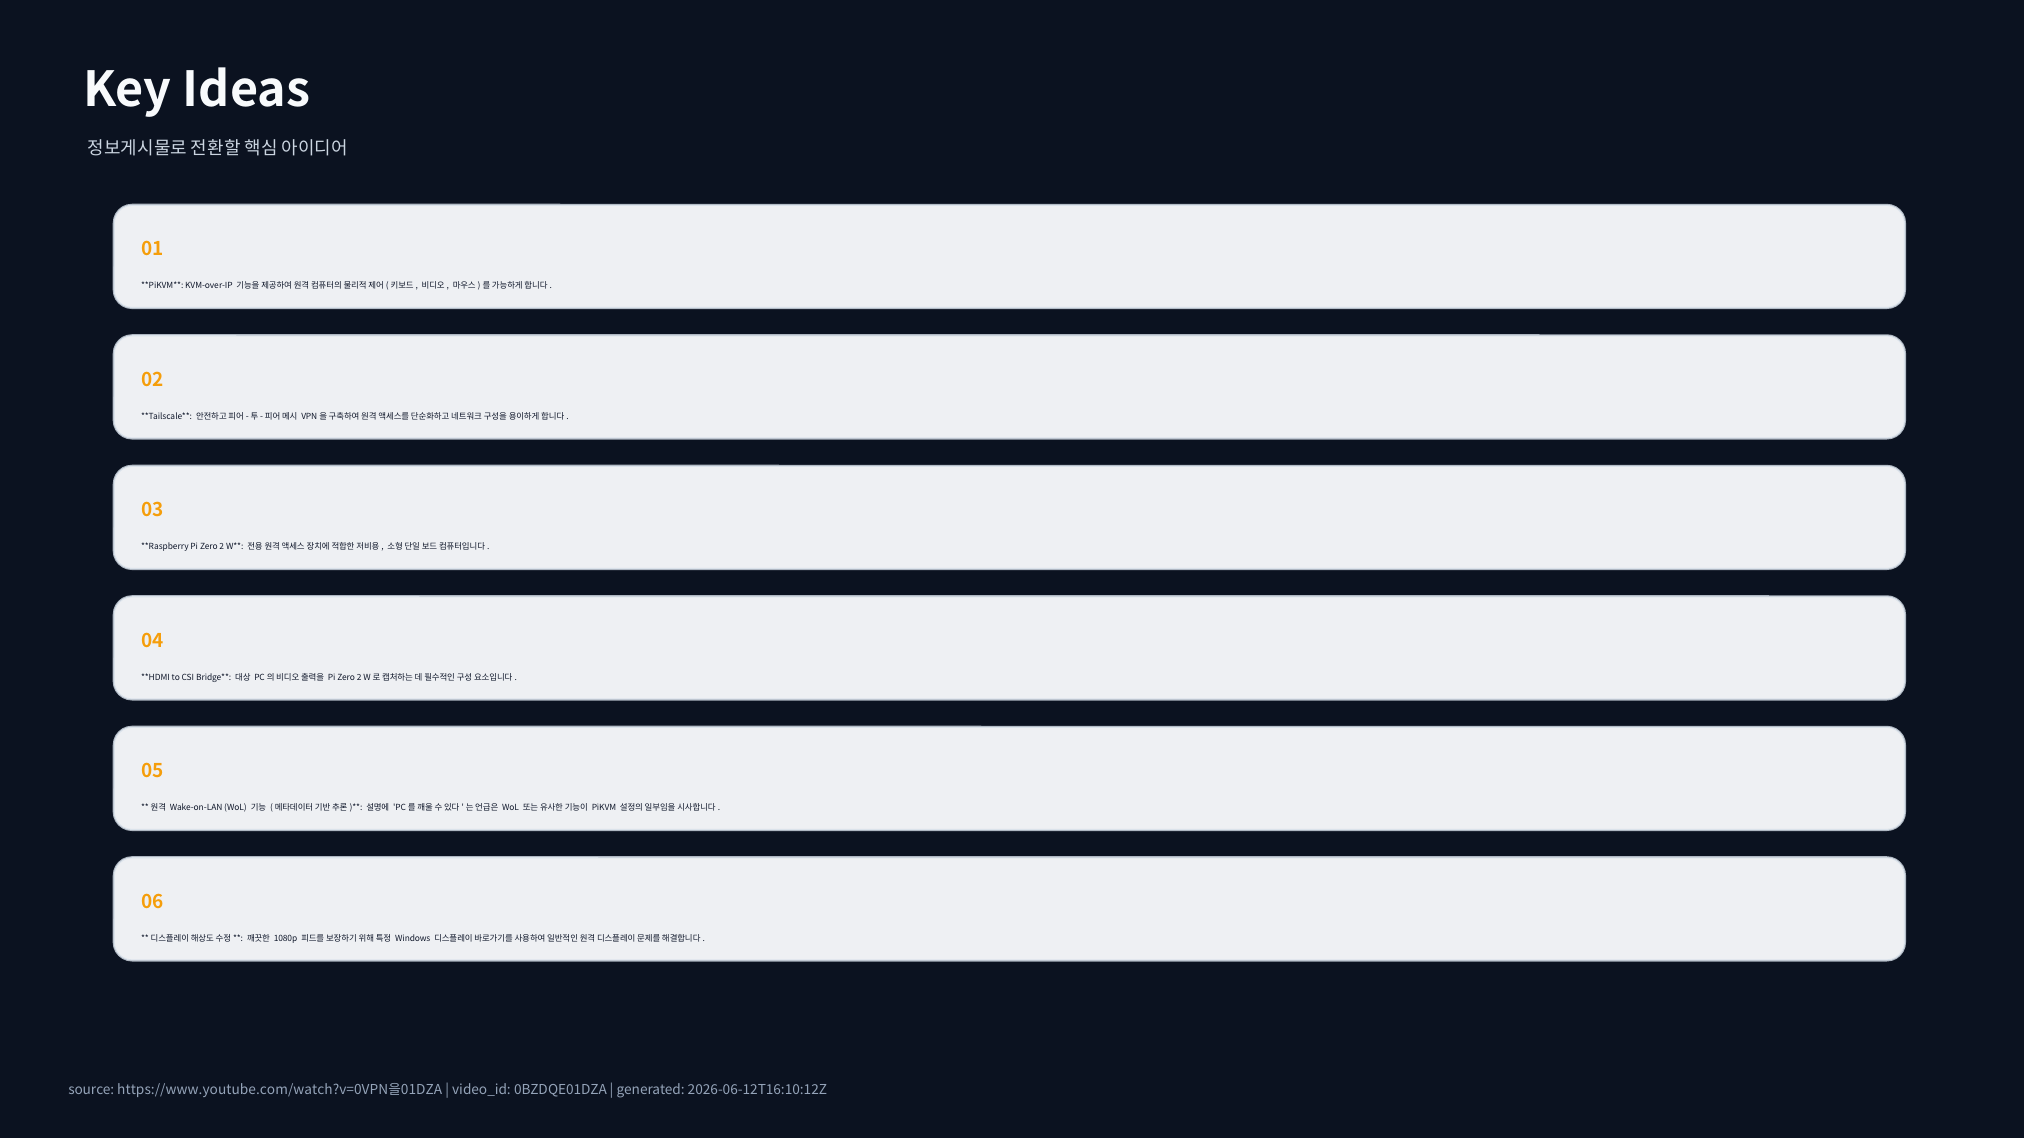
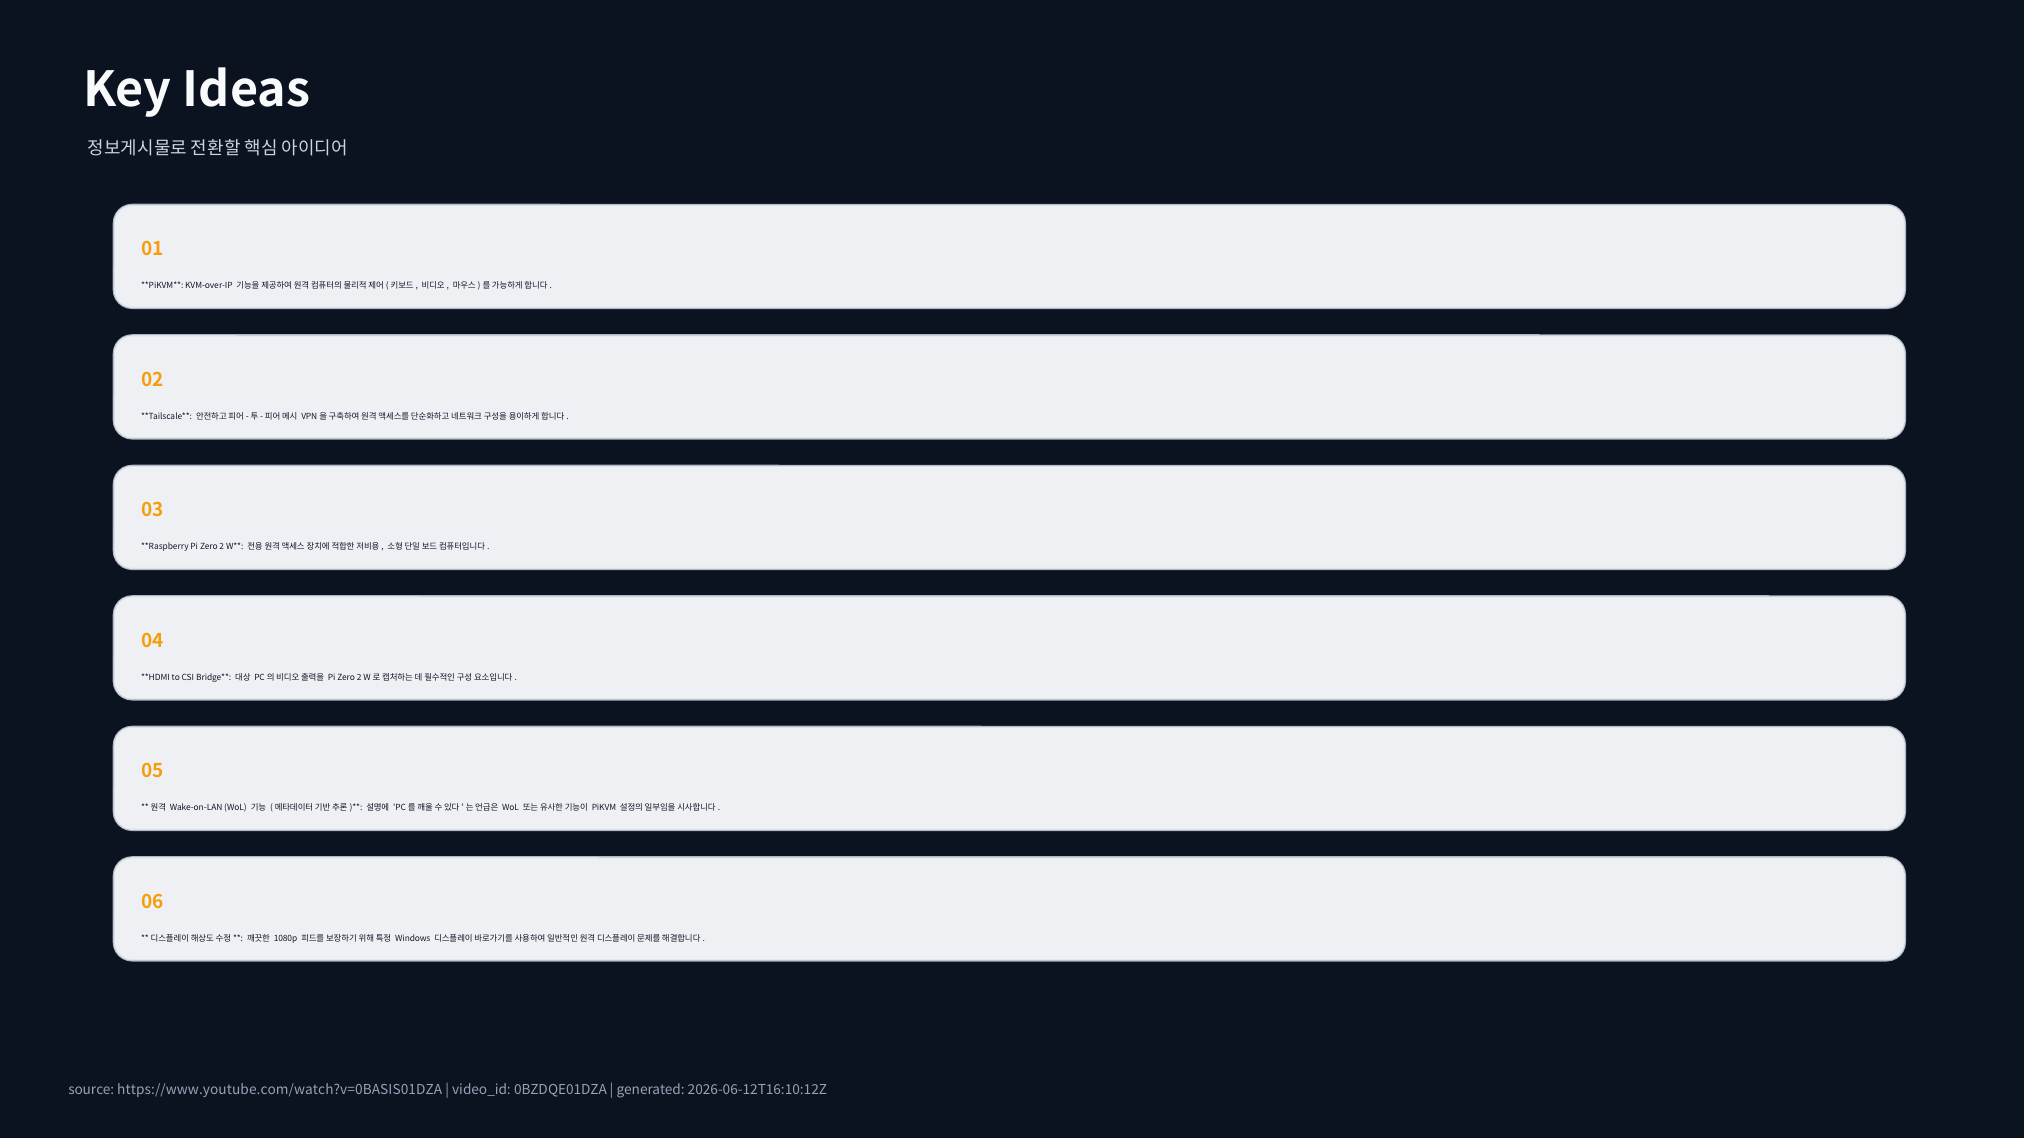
https://www.youtube.com/watch?v=0VPN을01DZA: https://www.youtube.com/watch?v=0VPN을01DZA -> https://www.youtube.com/watch?v=0BASIS01DZA (280, 1090)
